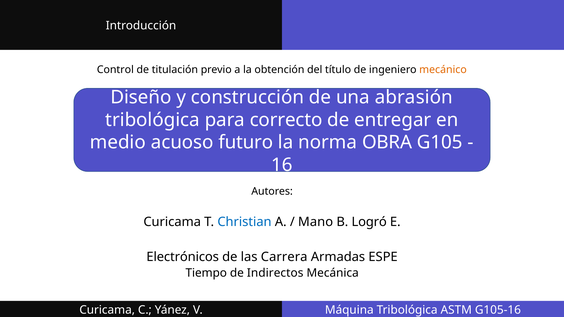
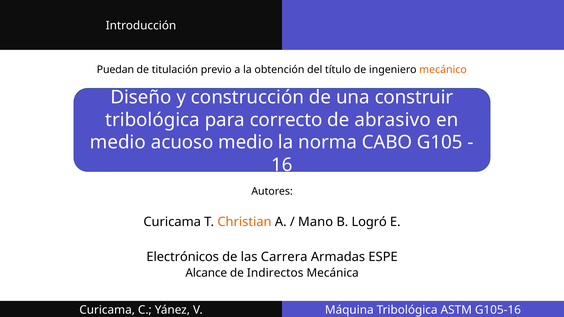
Control: Control -> Puedan (115, 70)
abrasión: abrasión -> construir (414, 97)
entregar: entregar -> abrasivo (393, 120)
acuoso futuro: futuro -> medio (246, 143)
OBRA: OBRA -> CABO (387, 143)
Christian colour: blue -> orange (244, 222)
Tiempo: Tiempo -> Alcance (206, 273)
